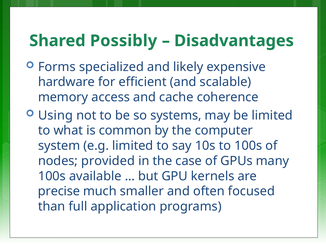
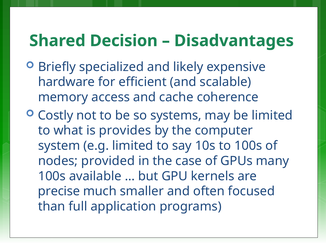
Possibly: Possibly -> Decision (124, 41)
Forms: Forms -> Briefly (57, 67)
Using: Using -> Costly (56, 116)
common: common -> provides (125, 131)
